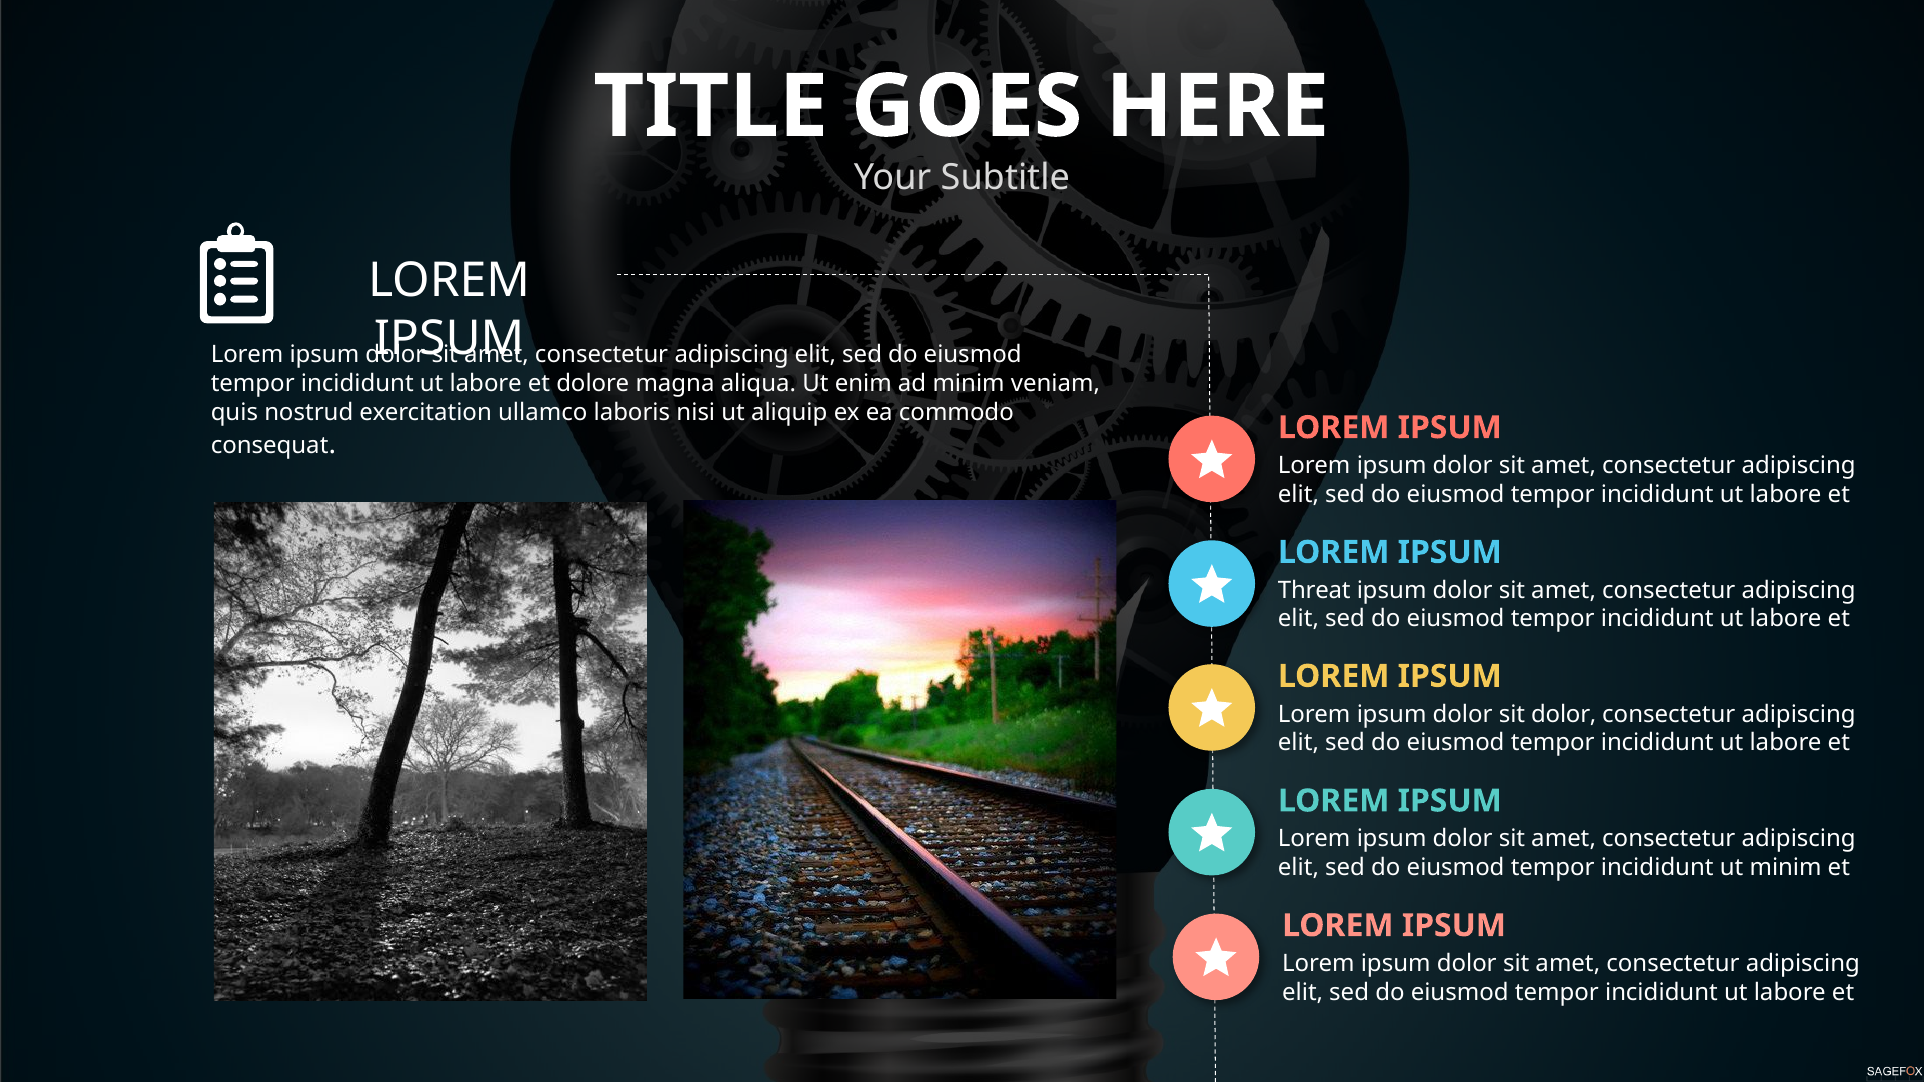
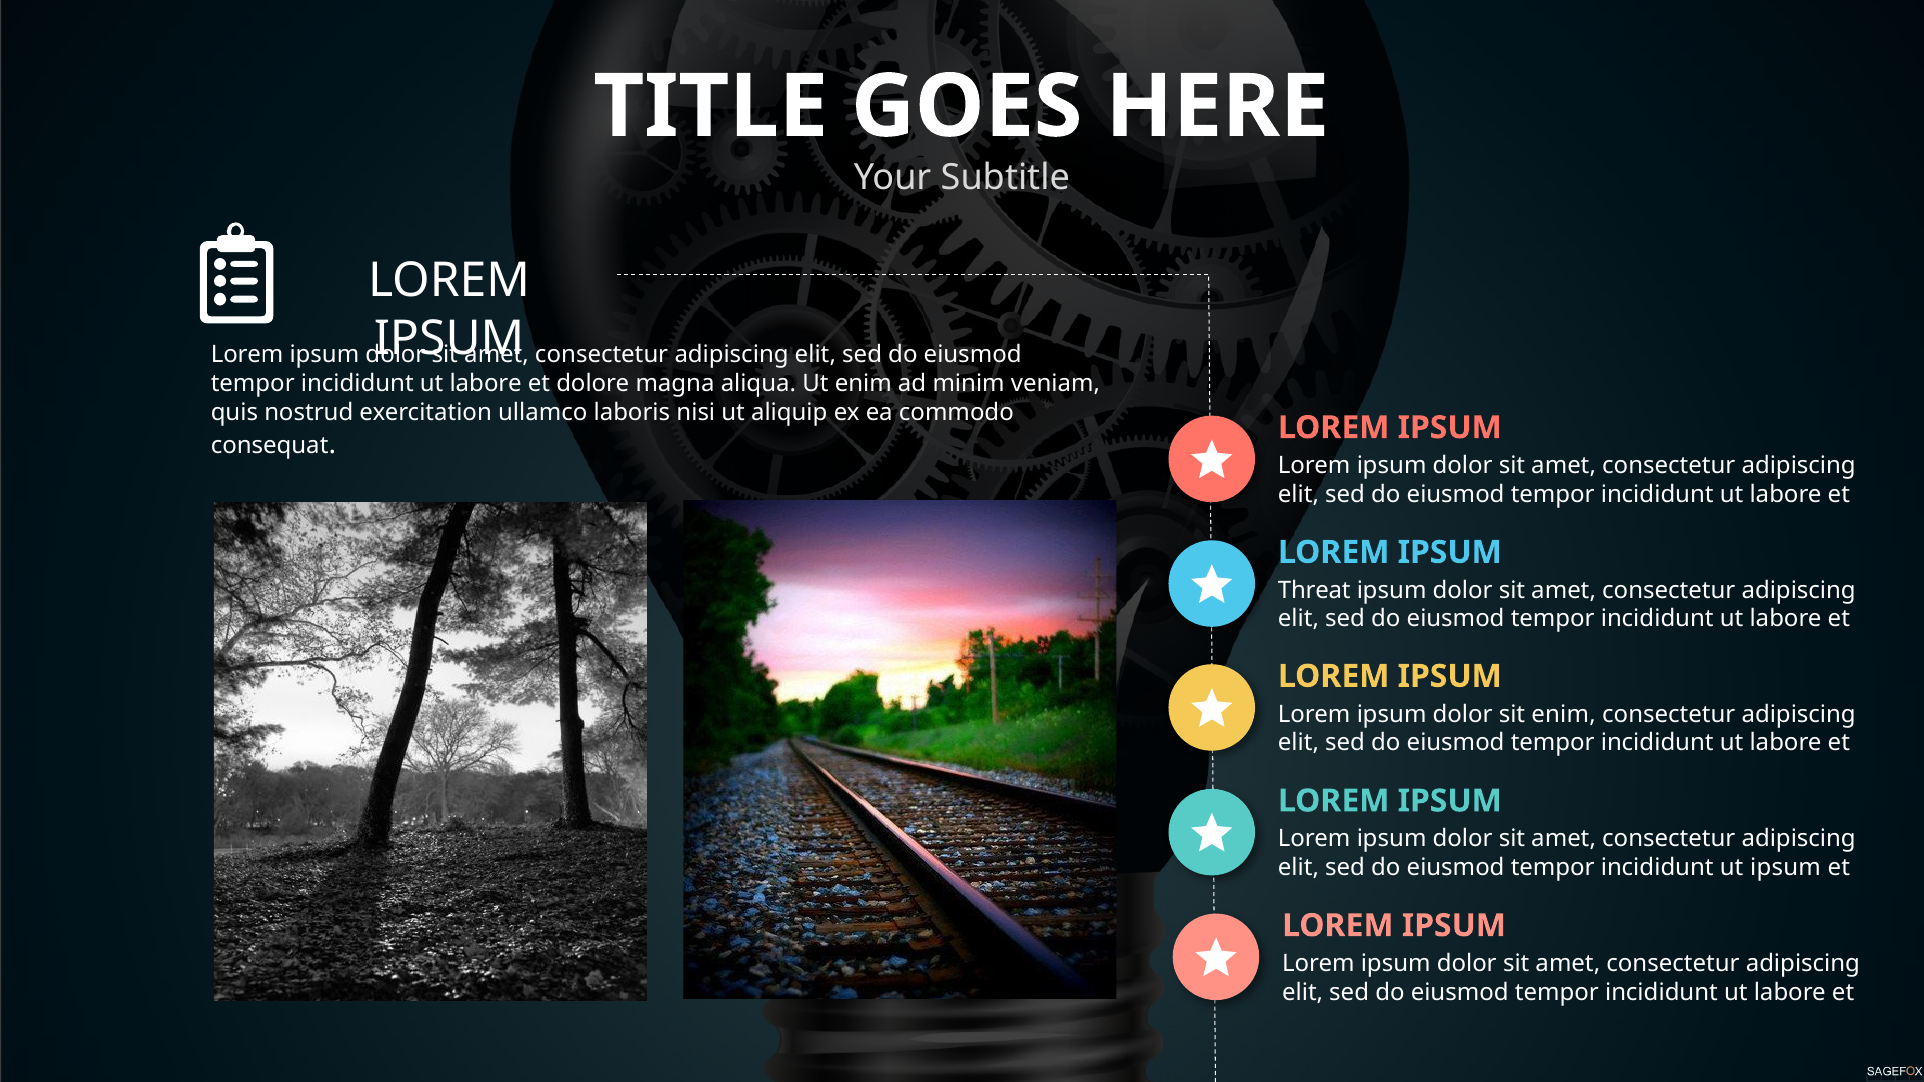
sit dolor: dolor -> enim (1564, 714)
ut minim: minim -> ipsum (1785, 868)
